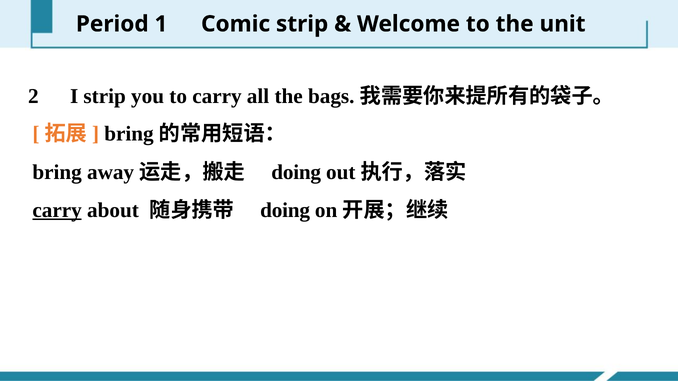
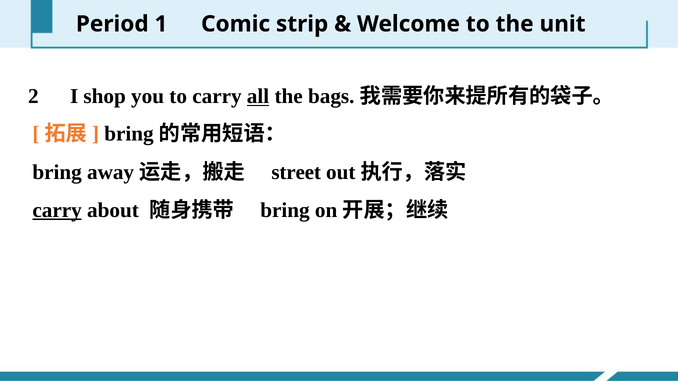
I strip: strip -> shop (105, 96)
all underline: none -> present (258, 96)
doing: doing -> street (296, 172)
doing: doing -> bring (285, 210)
